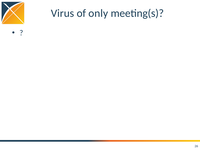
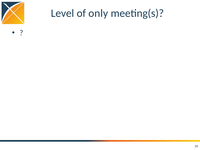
Virus: Virus -> Level (63, 13)
